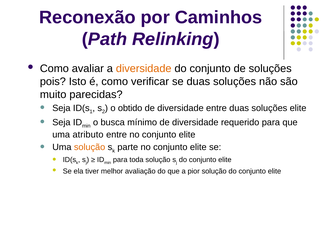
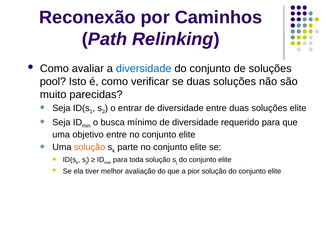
diversidade colour: orange -> blue (144, 69)
pois: pois -> pool (53, 82)
obtido: obtido -> entrar (130, 108)
atributo: atributo -> objetivo (88, 135)
